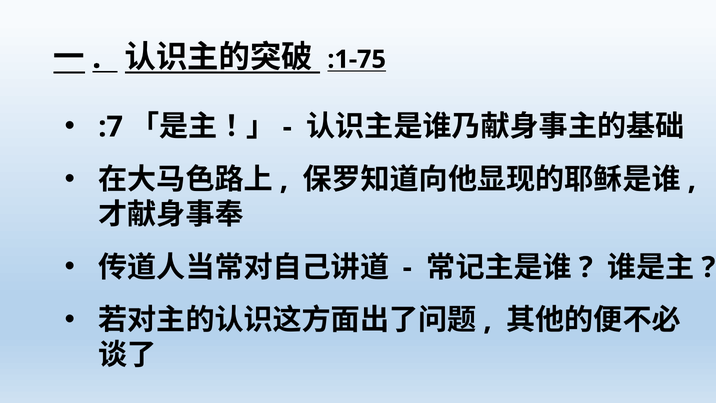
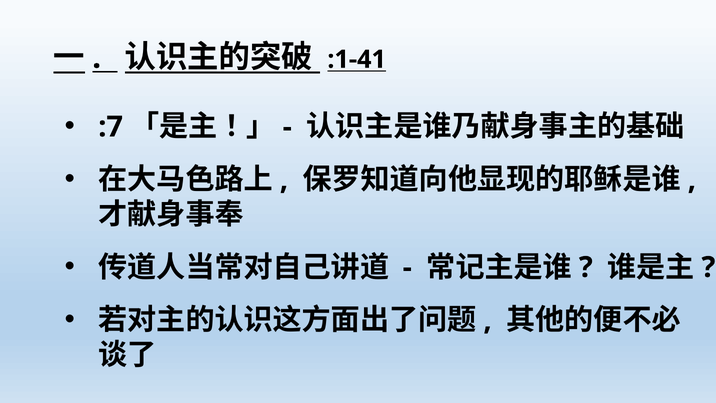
:1-75: :1-75 -> :1-41 (357, 59)
